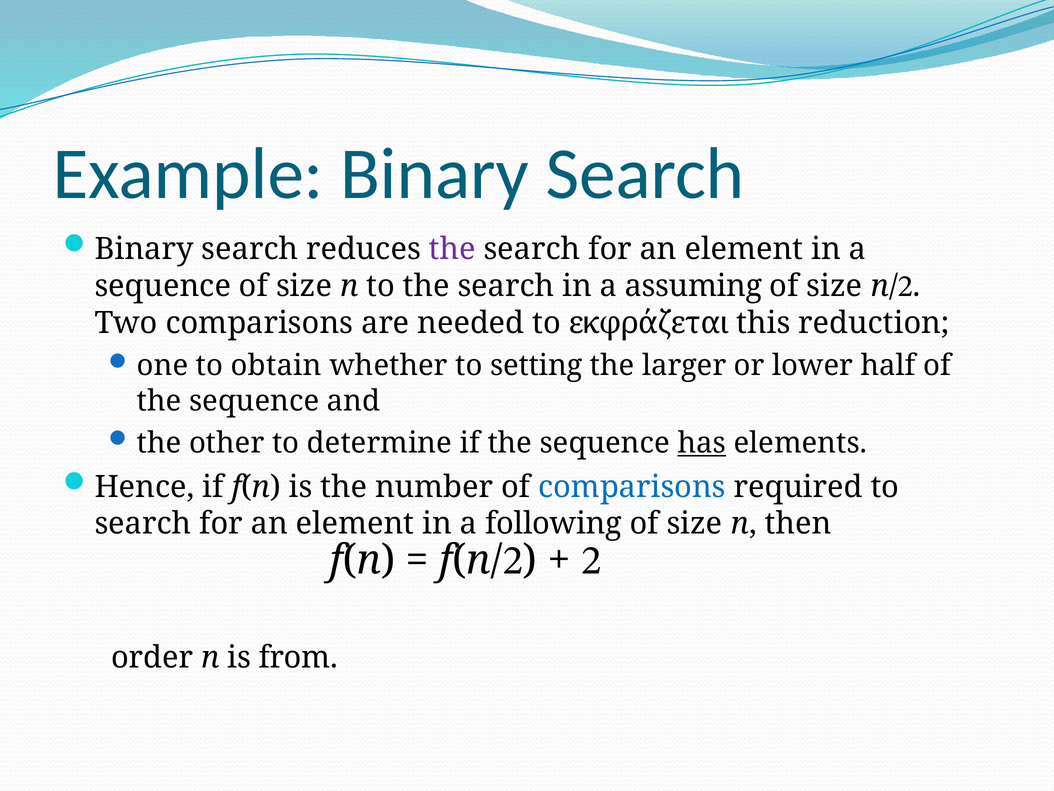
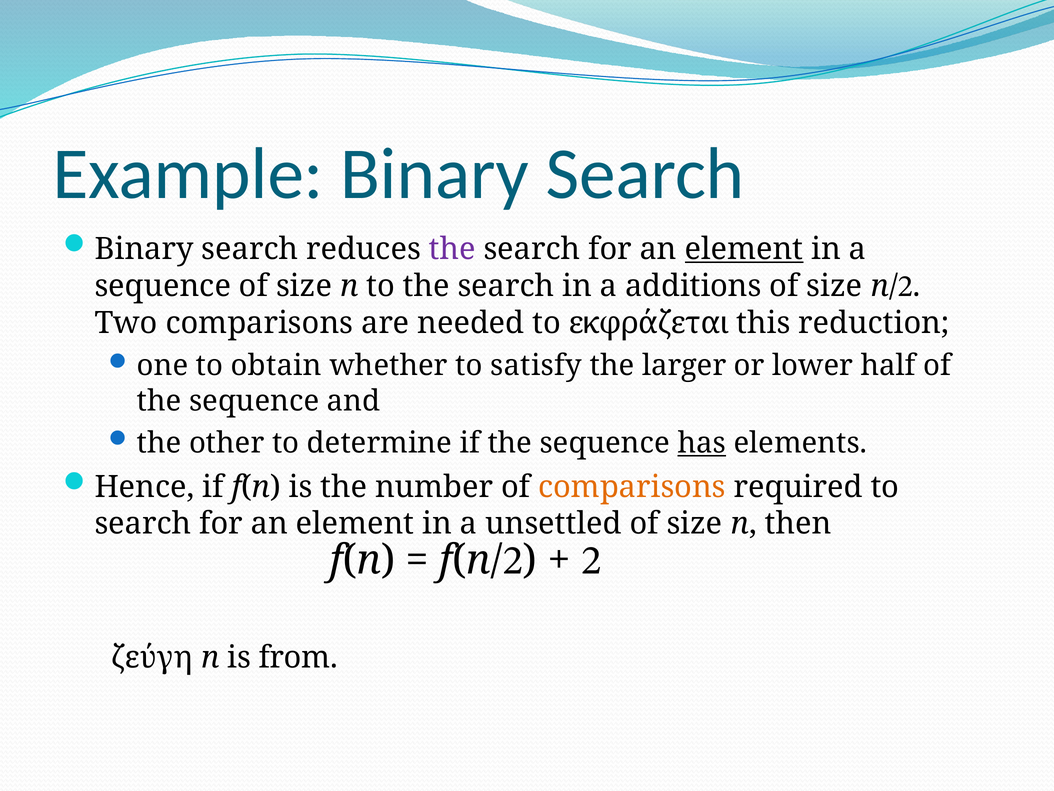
element underline: none -> present (744, 249)
assuming: assuming -> additions (693, 286)
setting: setting -> satisfy (536, 366)
comparisons colour: blue -> orange (632, 487)
following: following -> unsettled (553, 523)
order: order -> ζεύγη (152, 657)
